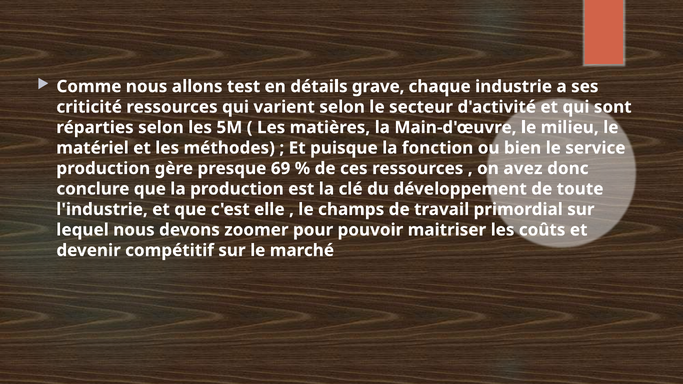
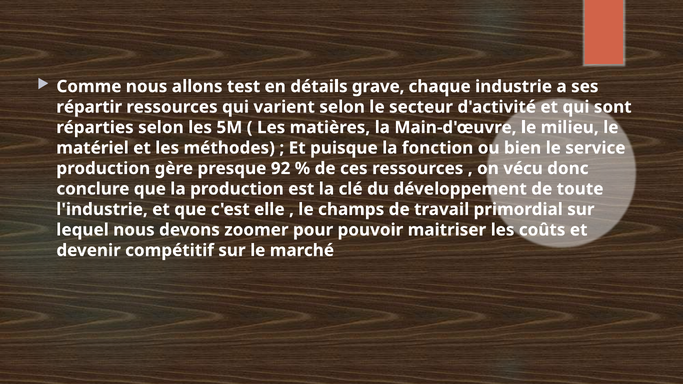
criticité: criticité -> répartir (89, 107)
69: 69 -> 92 (281, 169)
avez: avez -> vécu (523, 169)
